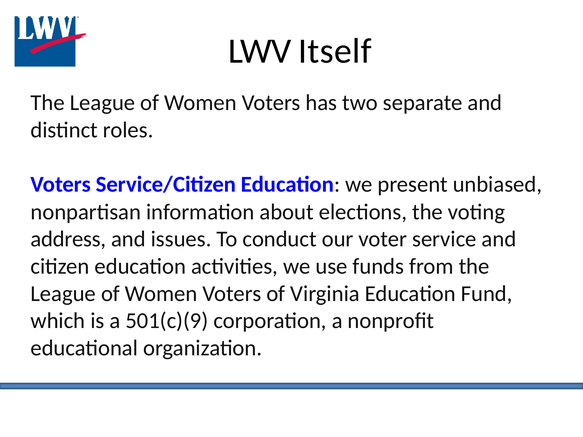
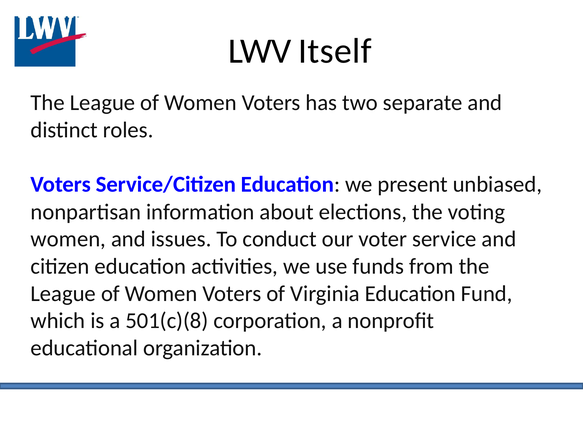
address: address -> women (68, 239)
501(c)(9: 501(c)(9 -> 501(c)(8 (167, 321)
